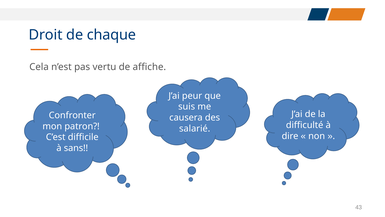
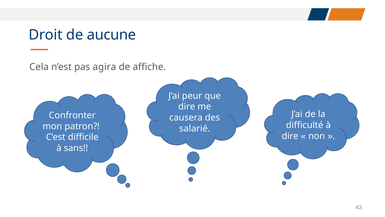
chaque: chaque -> aucune (111, 35)
vertu: vertu -> agira (104, 67)
suis: suis -> dire (187, 107)
